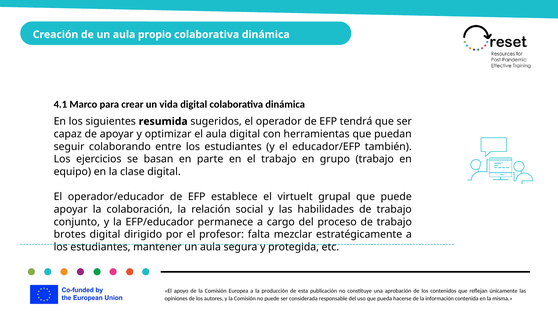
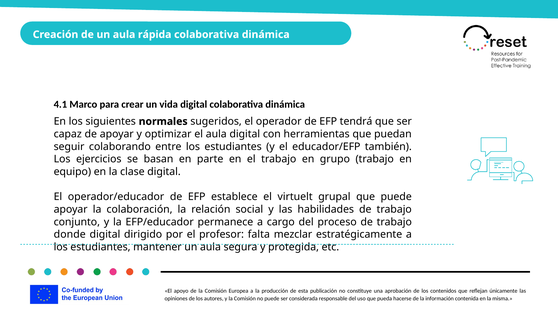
propio: propio -> rápida (155, 35)
resumida: resumida -> normales (163, 121)
brotes: brotes -> donde (70, 234)
